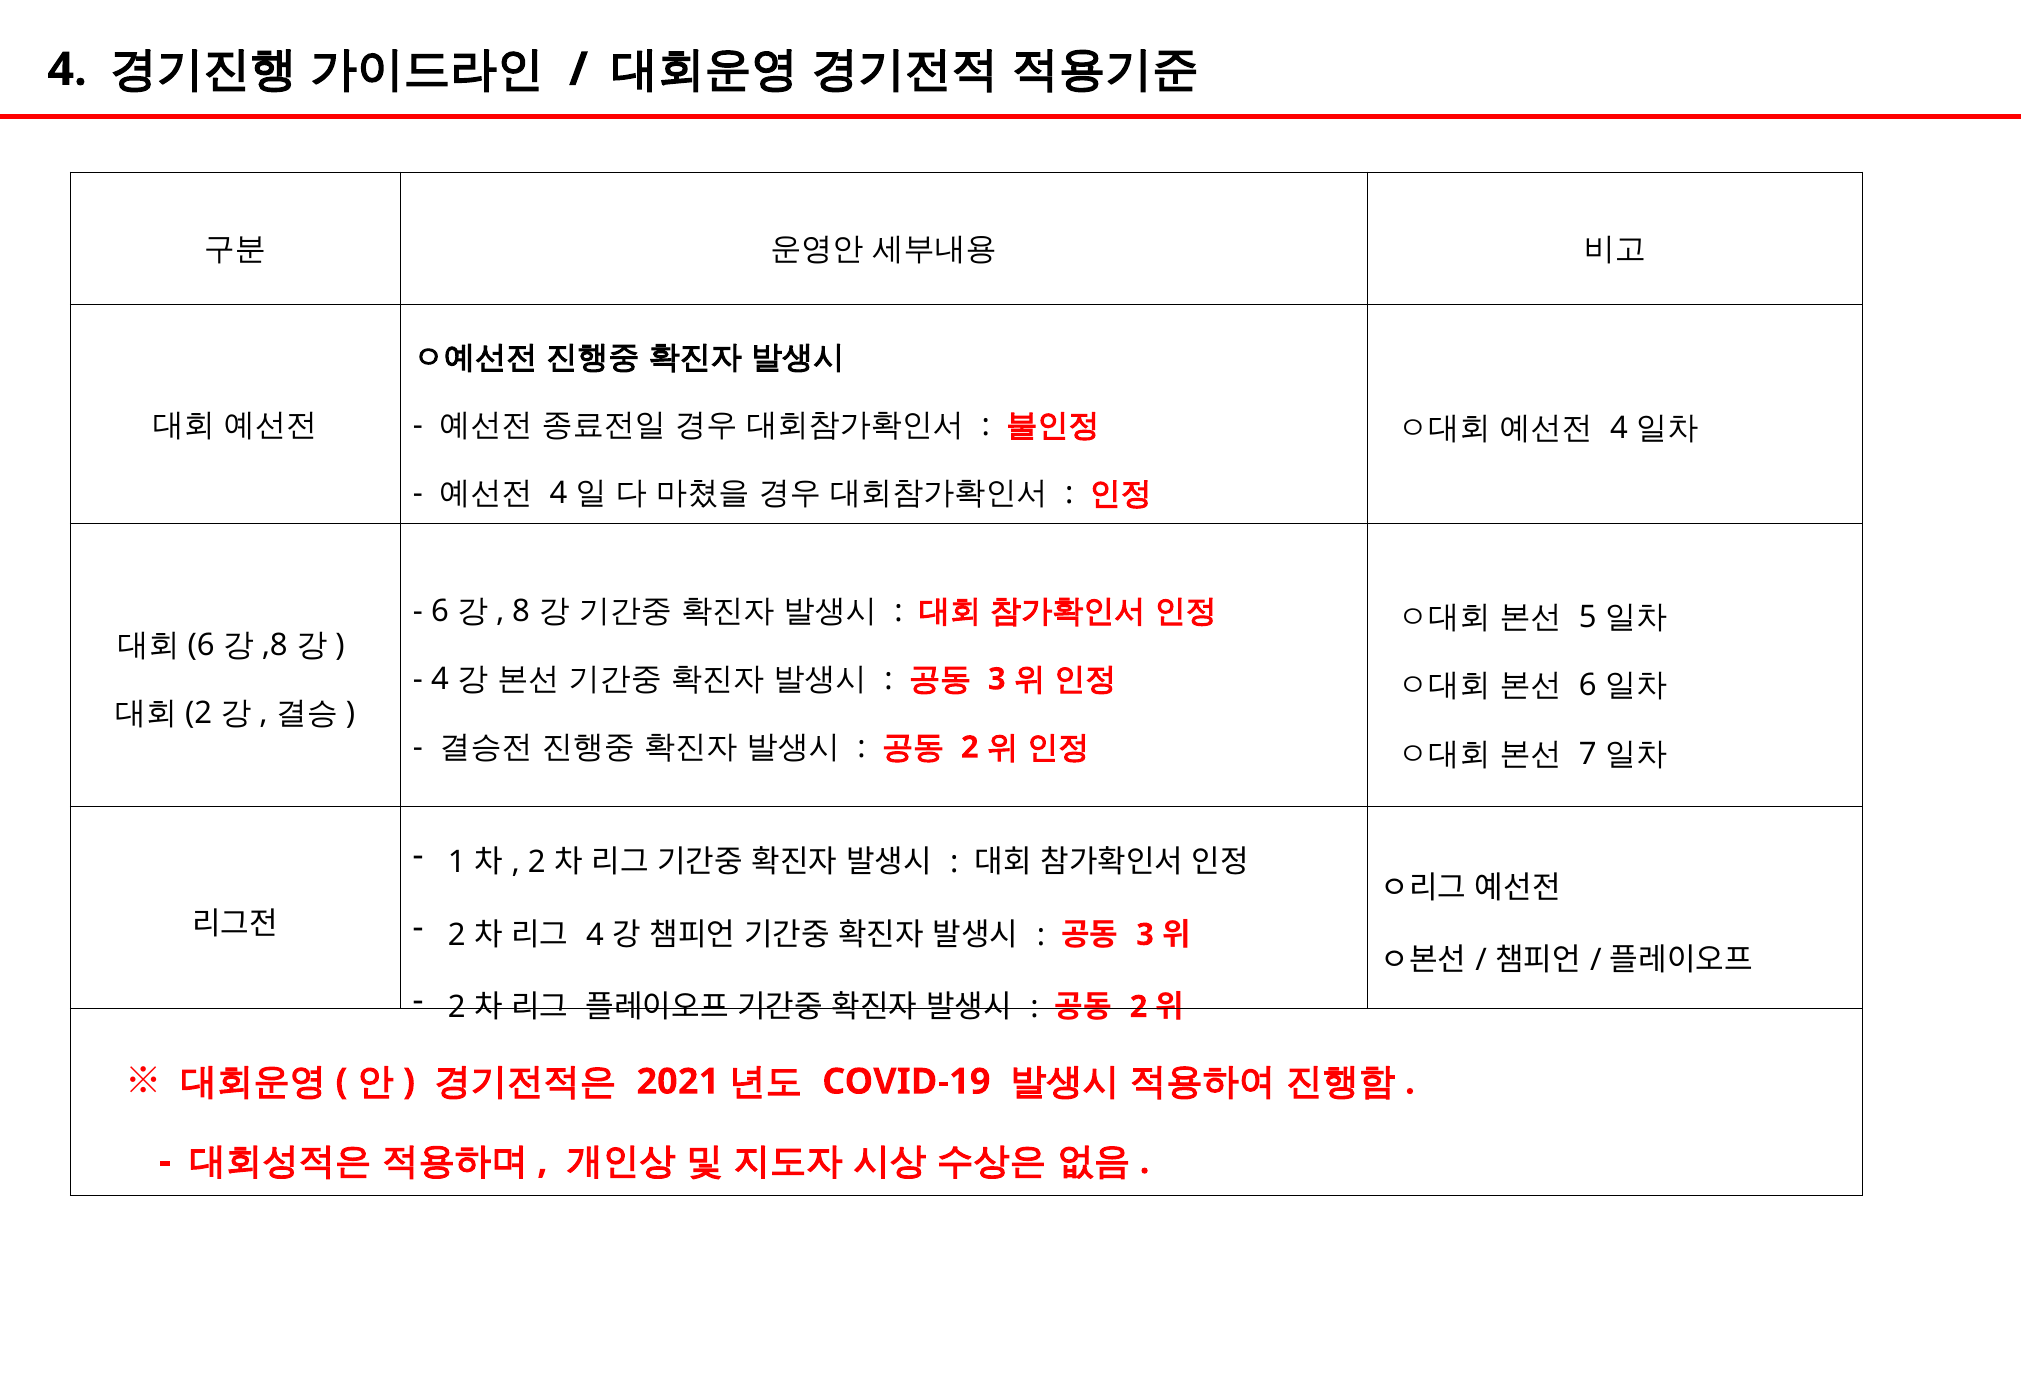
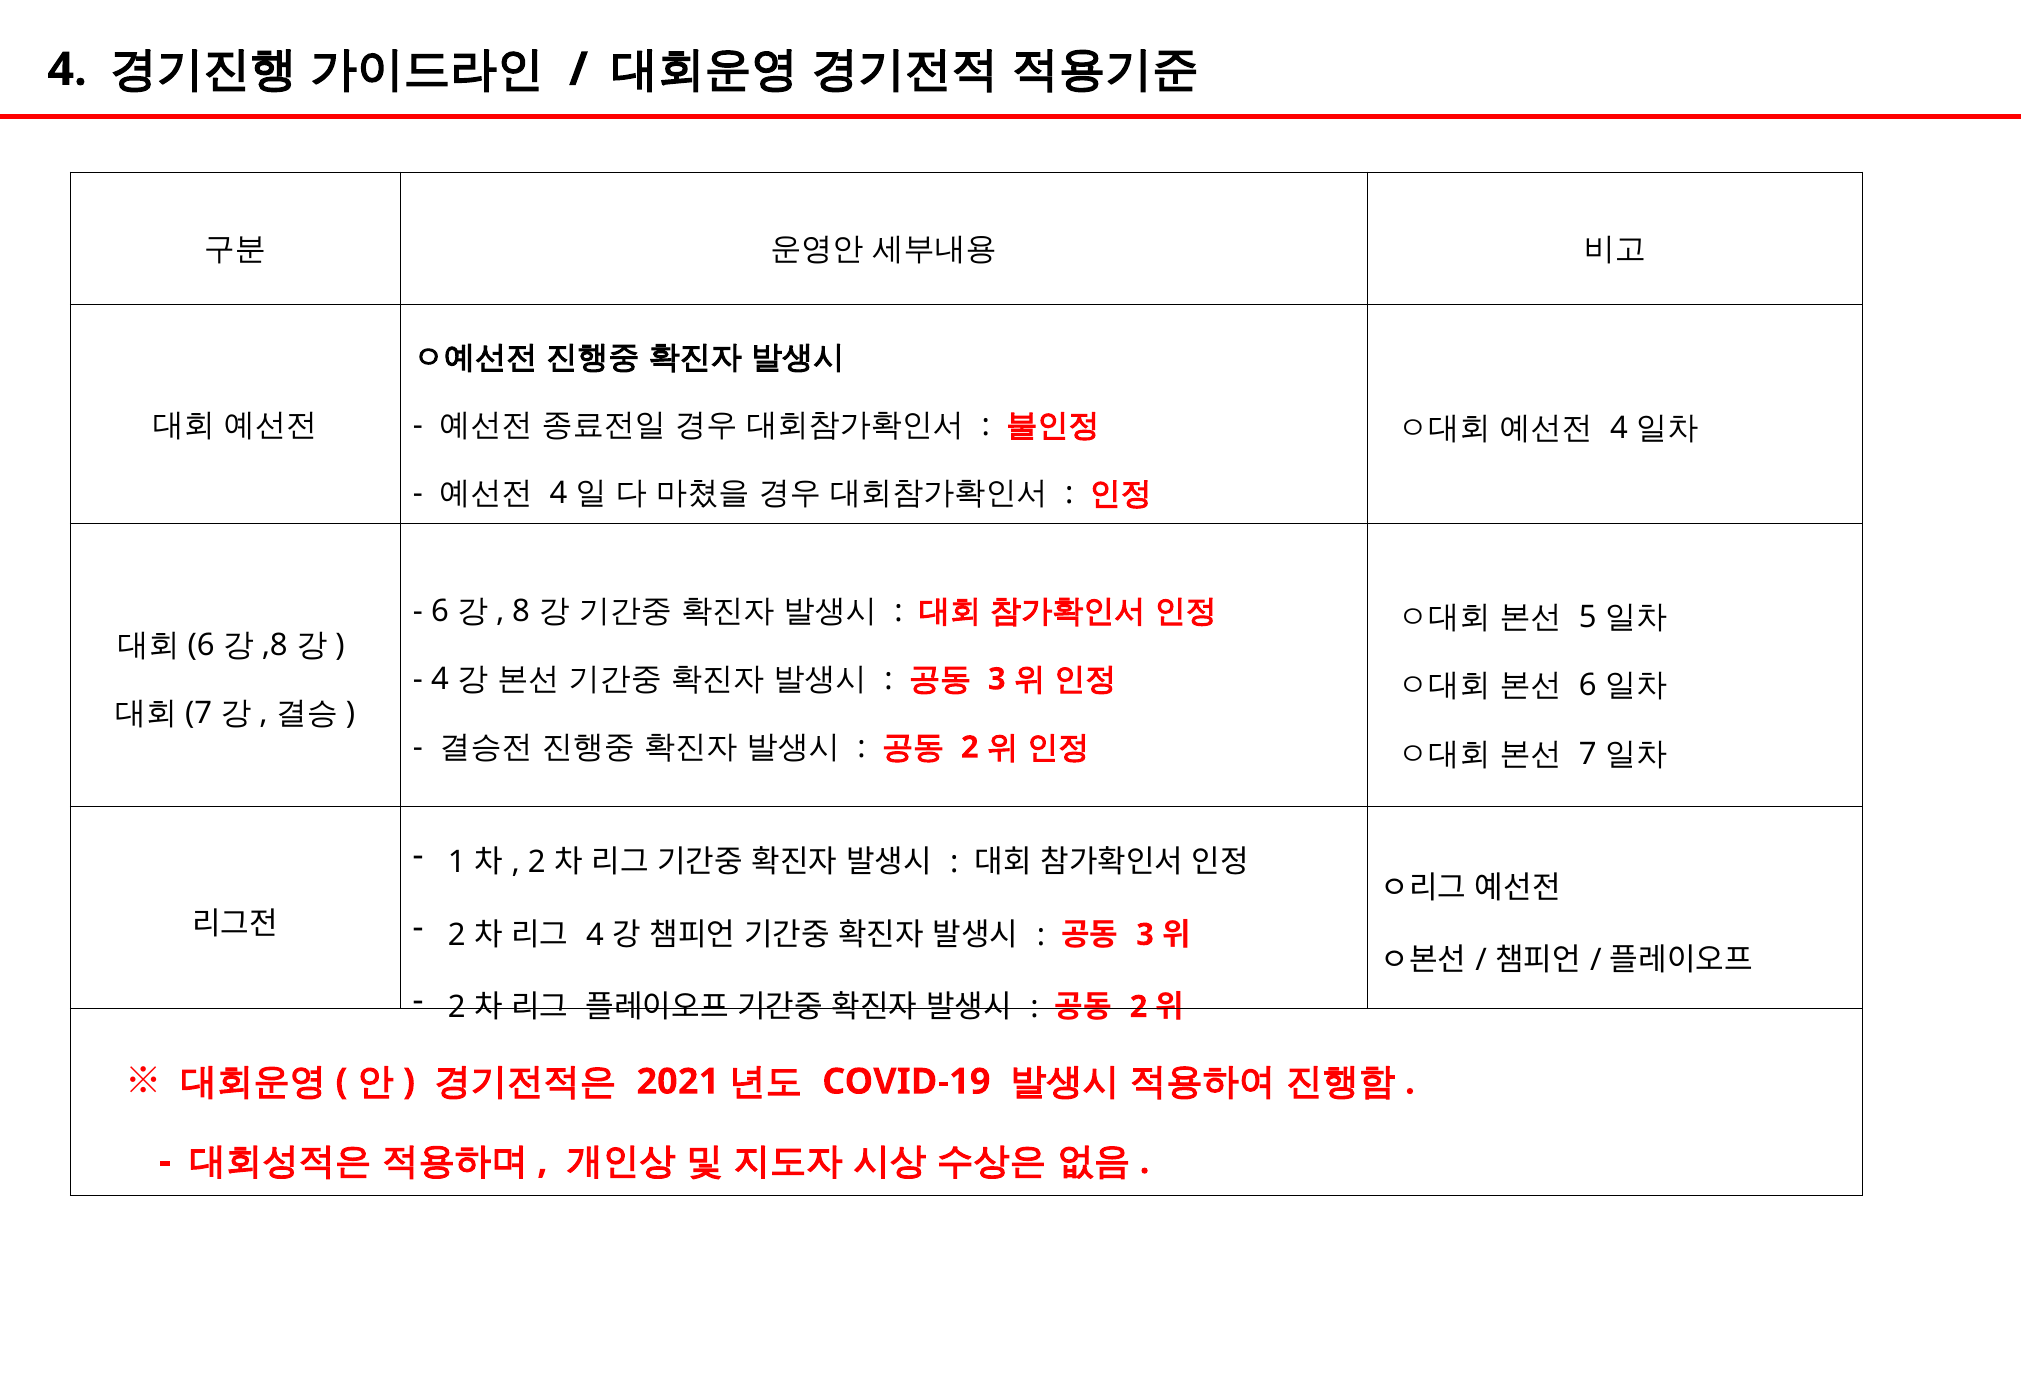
2: 2 -> 7 (199, 713)
